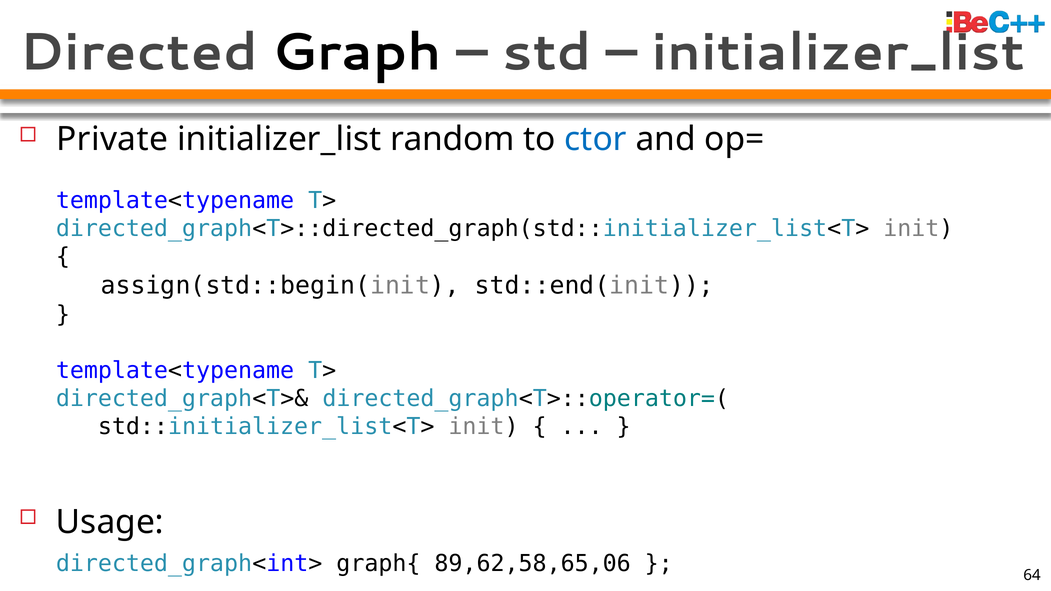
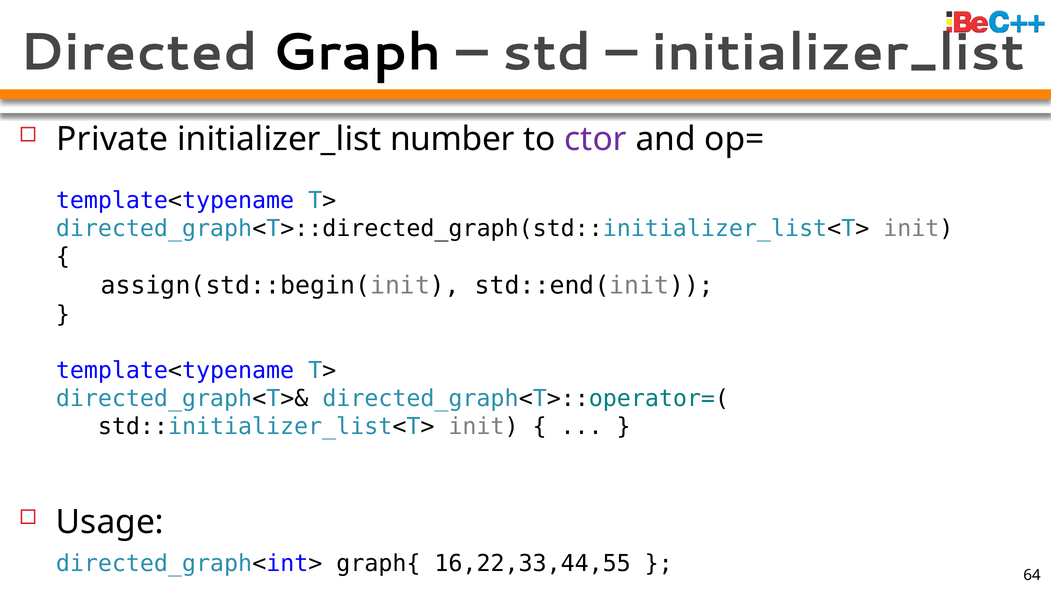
random: random -> number (452, 139)
ctor colour: blue -> purple (596, 139)
89,62,58,65,06: 89,62,58,65,06 -> 16,22,33,44,55 (533, 564)
